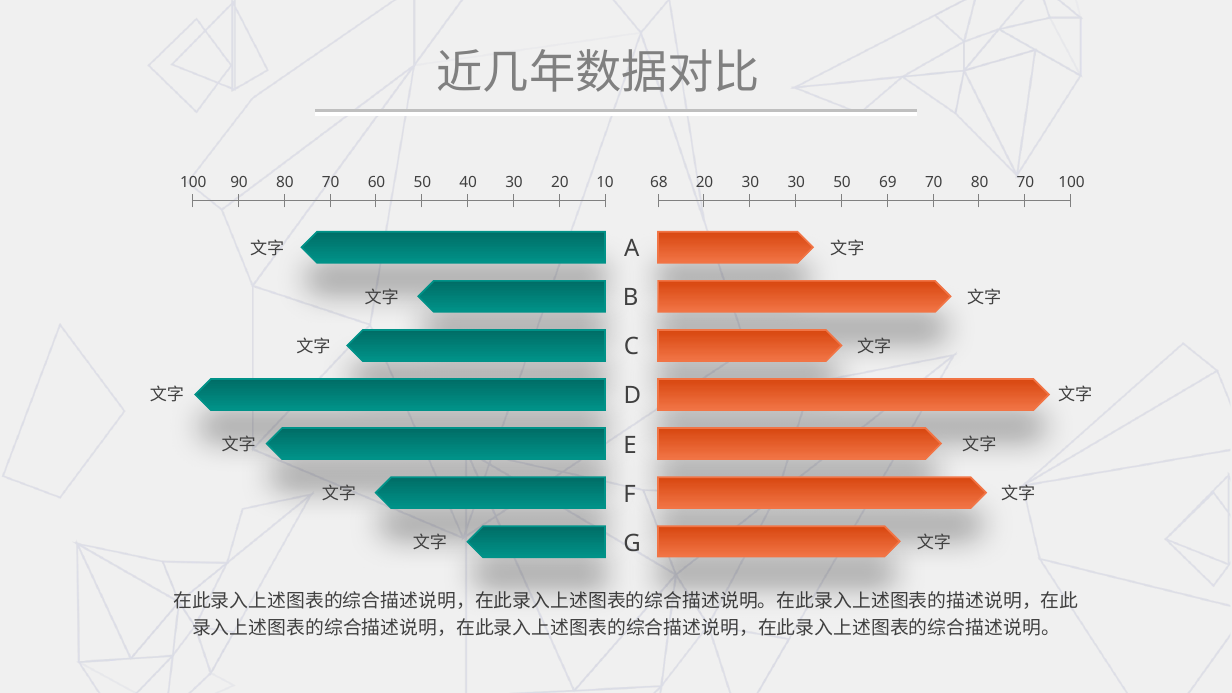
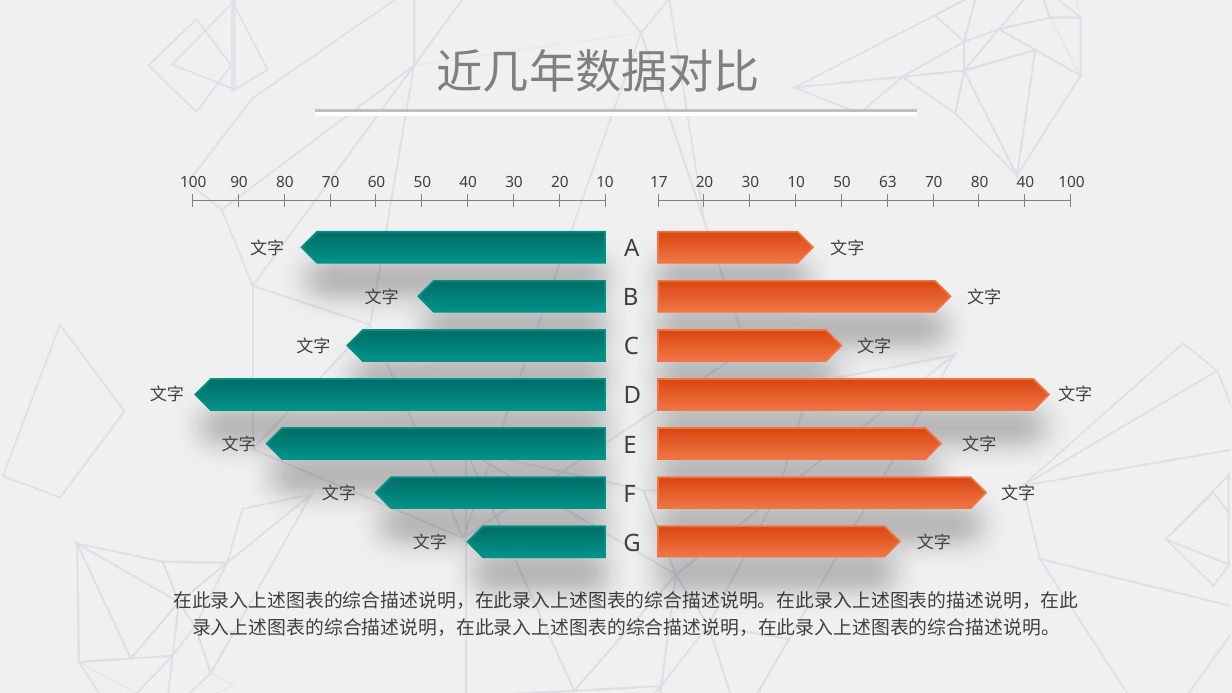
68: 68 -> 17 (659, 182)
30 30: 30 -> 10 (796, 182)
69: 69 -> 63 (888, 182)
80 70: 70 -> 40 (1025, 182)
